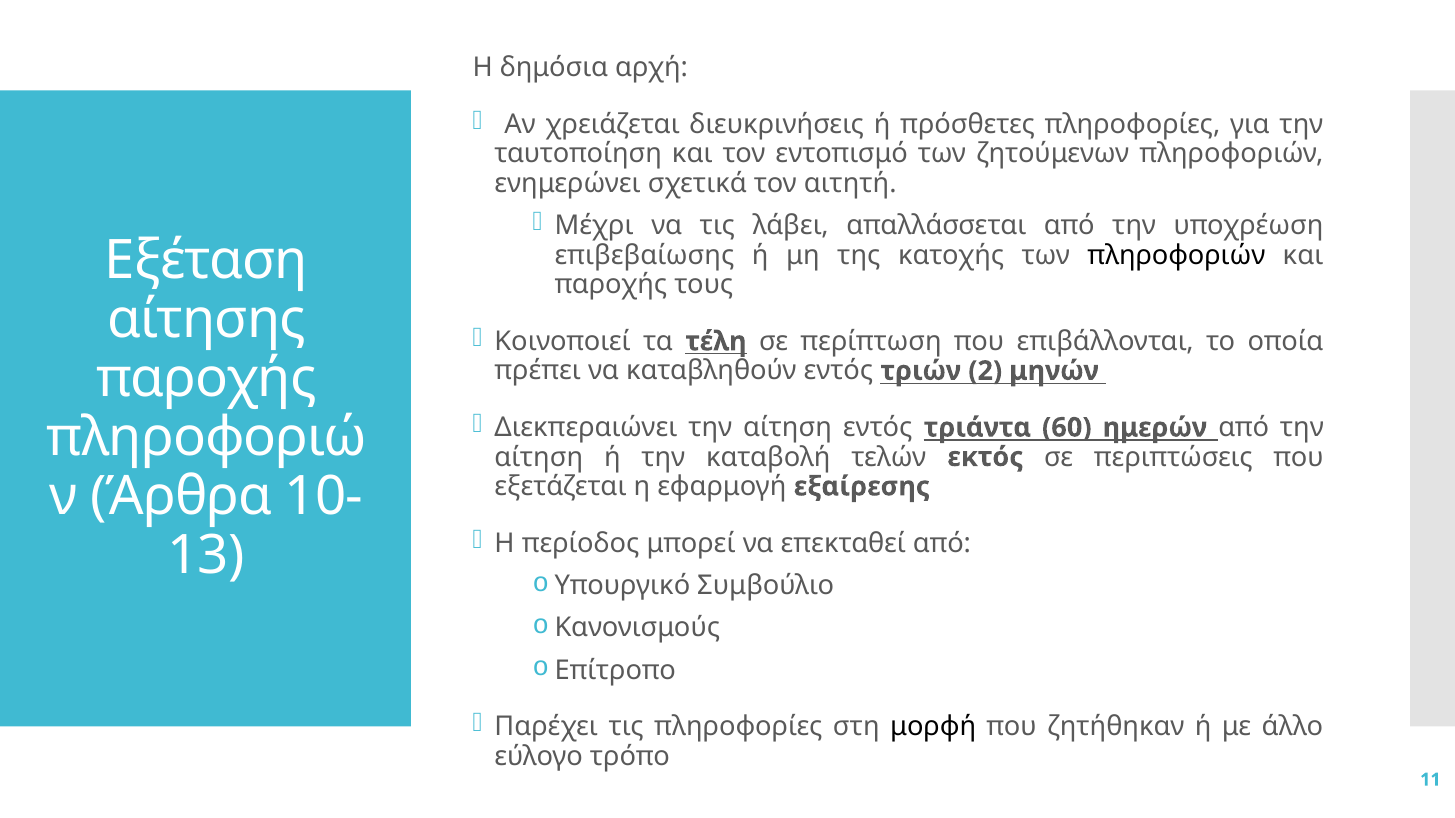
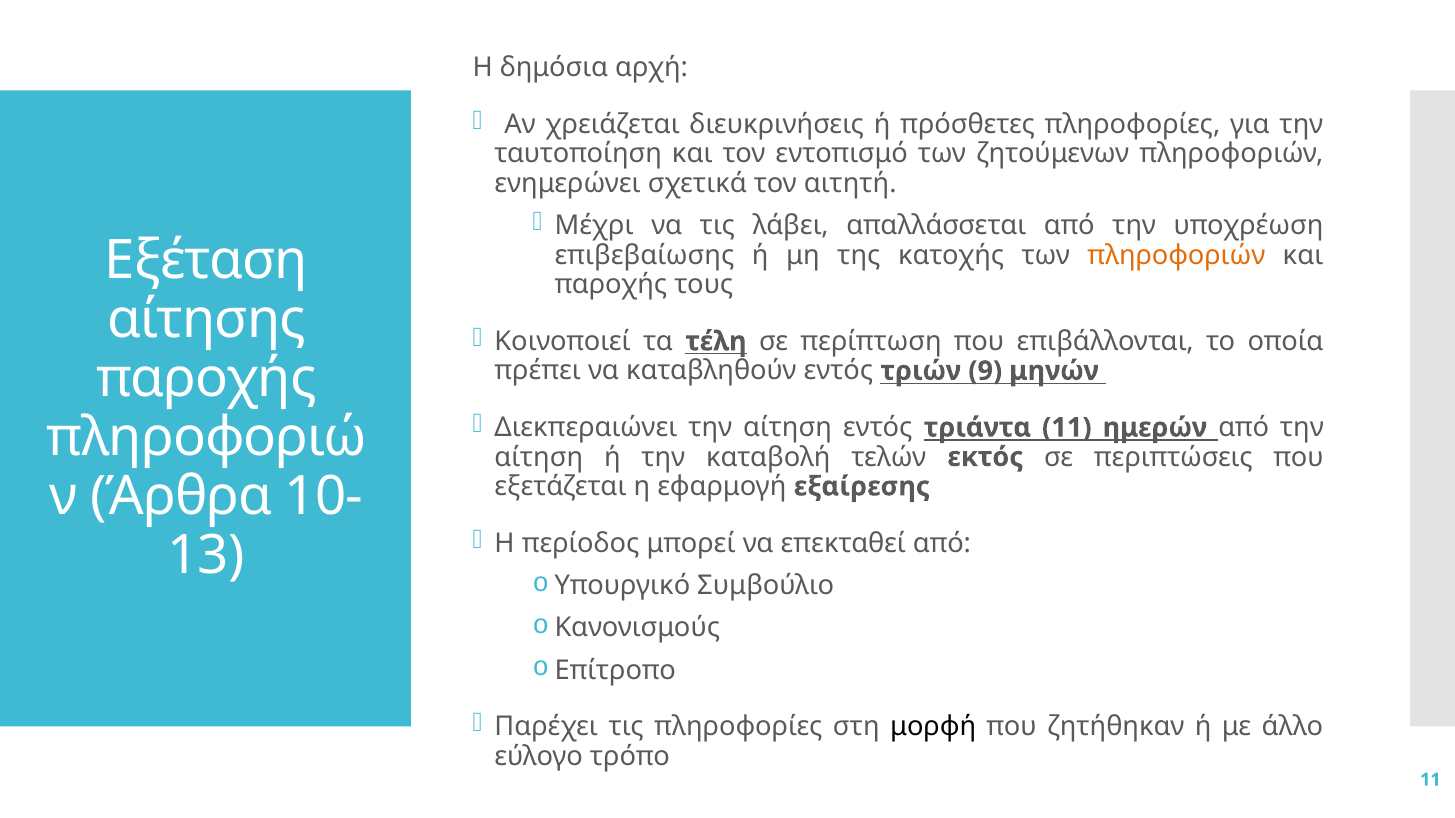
πληροφοριών colour: black -> orange (1176, 255)
2: 2 -> 9 (985, 371)
τριάντα 60: 60 -> 11 (1067, 428)
